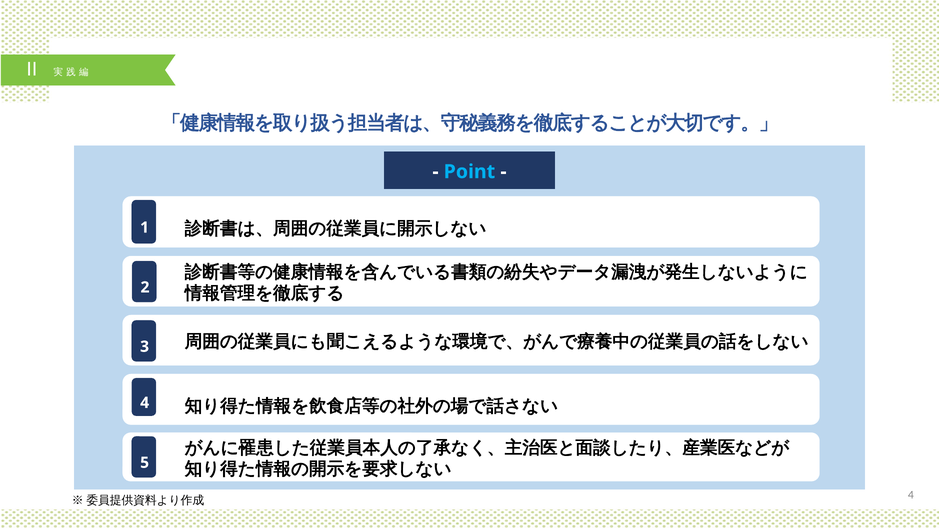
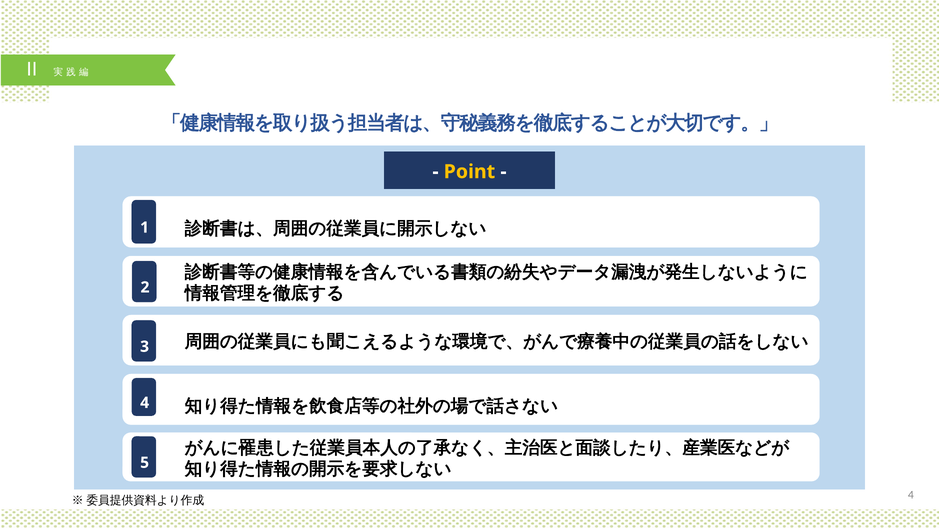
Point colour: light blue -> yellow (469, 172)
